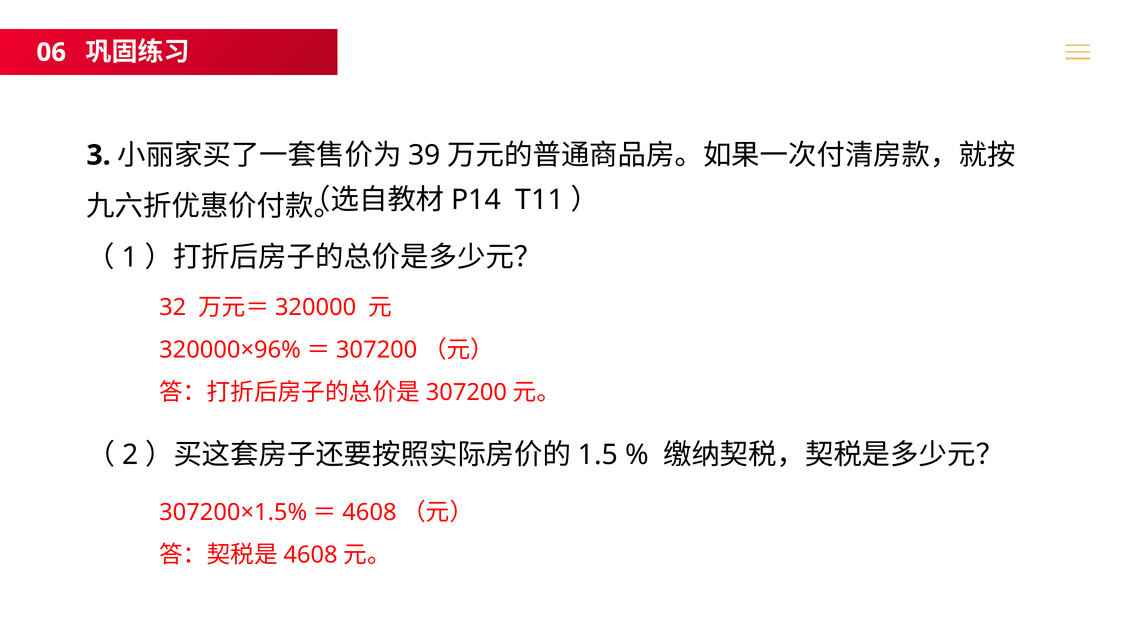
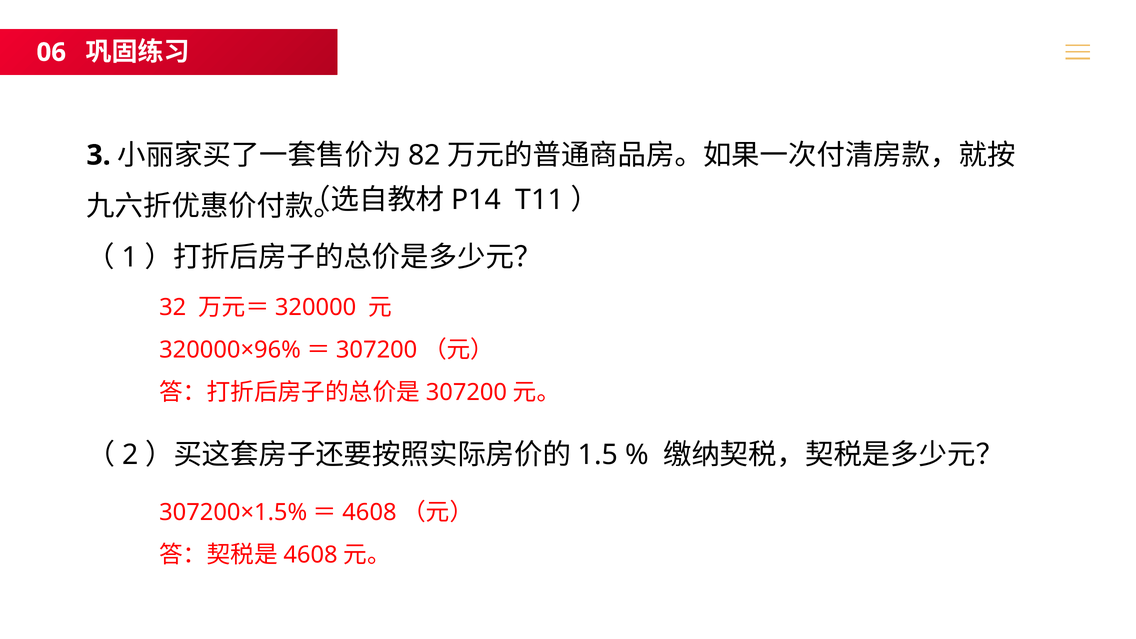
39: 39 -> 82 (424, 155)
